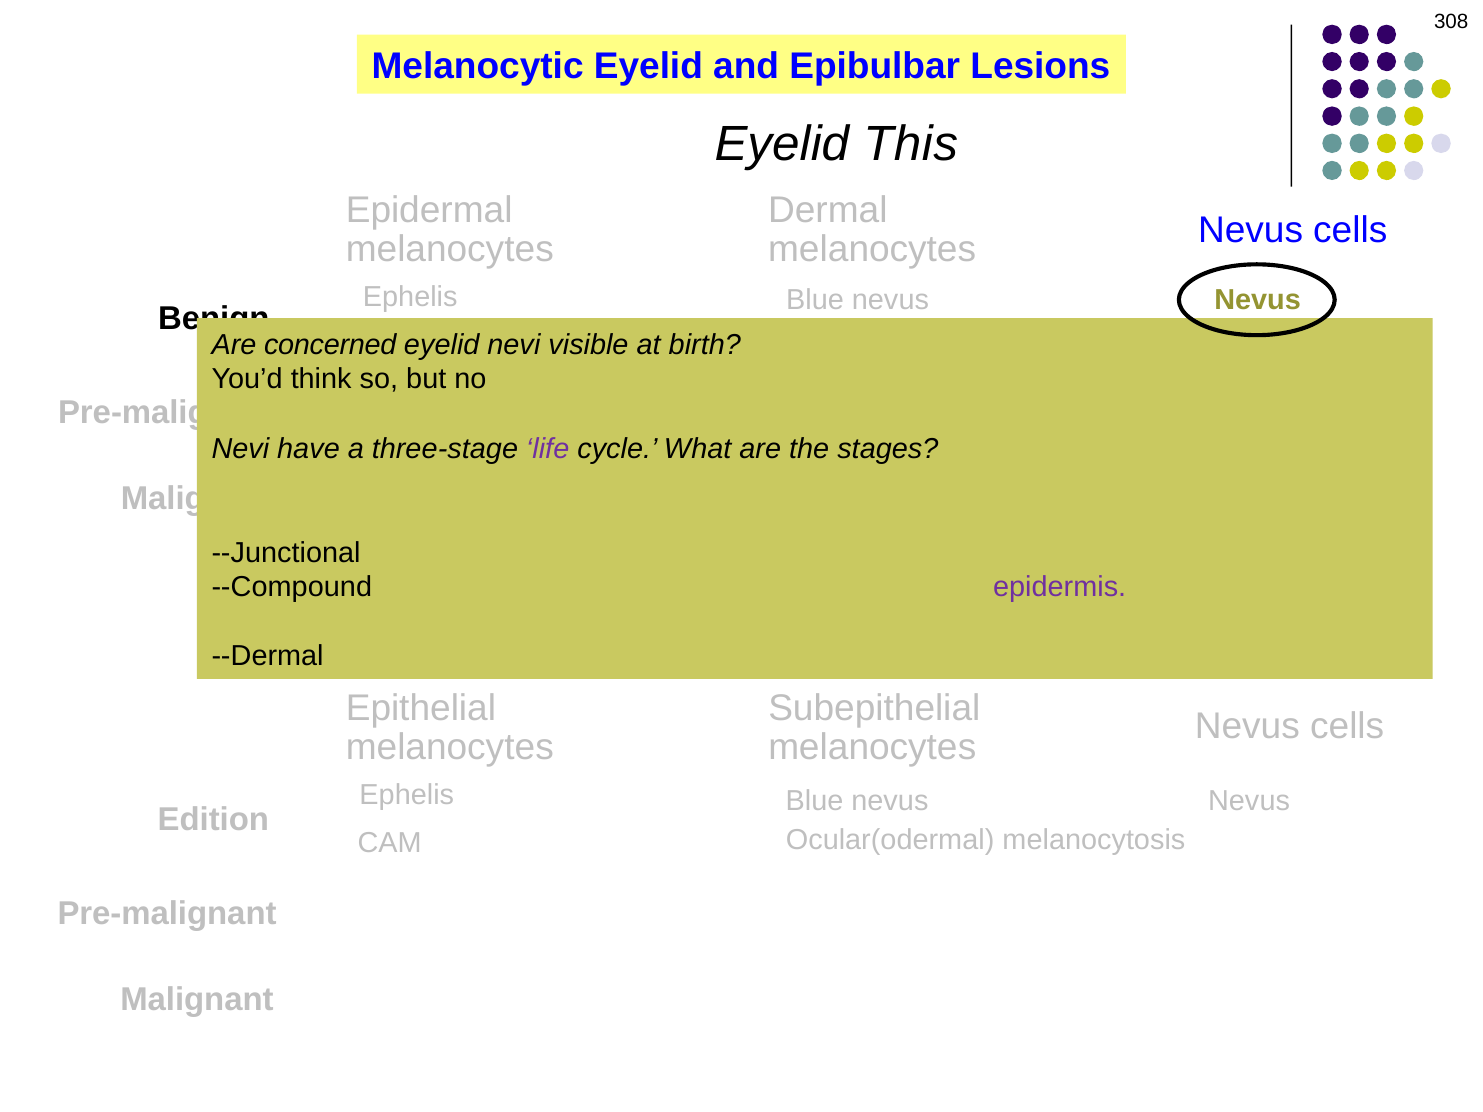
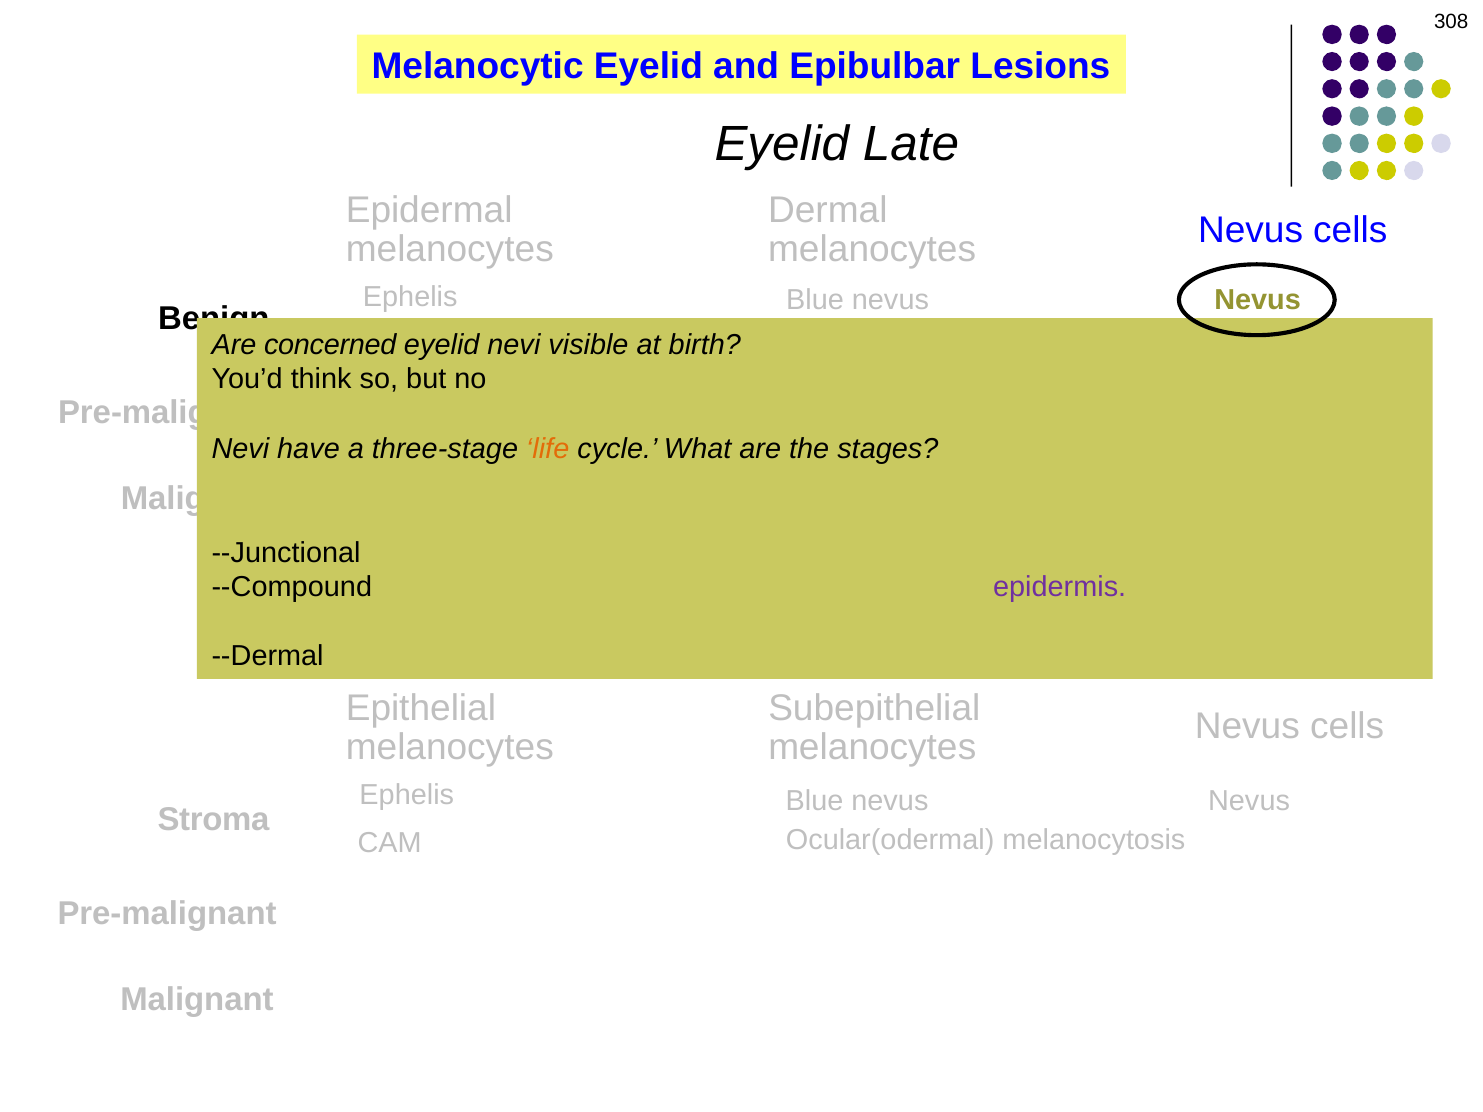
This: This -> Late (911, 145)
life colour: purple -> orange (548, 449)
Edition: Edition -> Stroma (213, 820)
